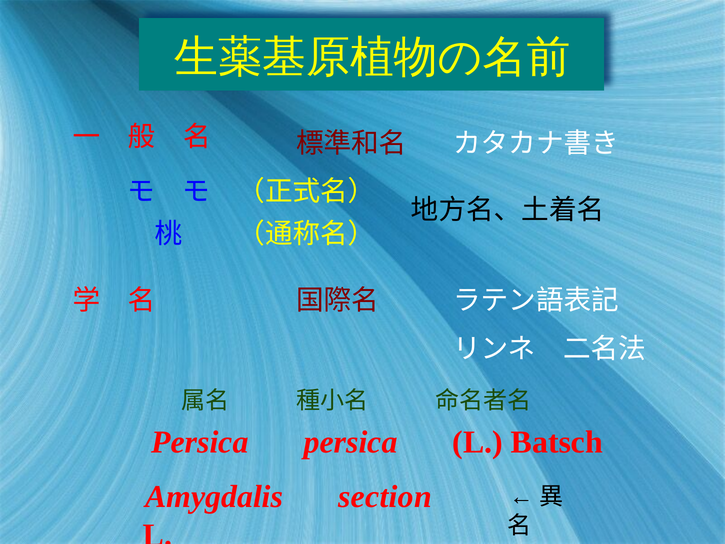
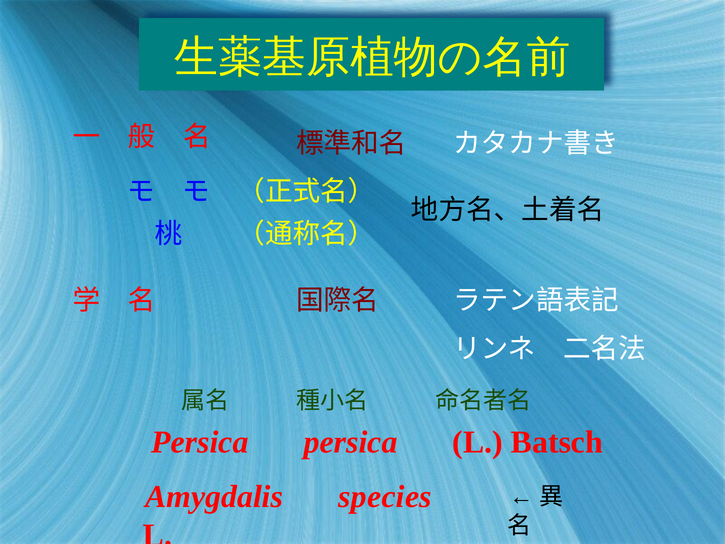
section: section -> species (385, 497)
